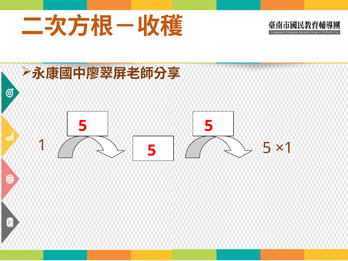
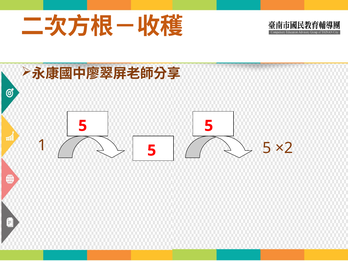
×1: ×1 -> ×2 (284, 148)
